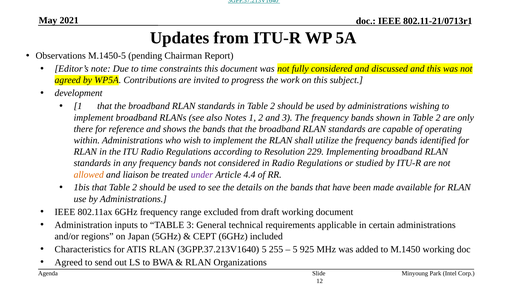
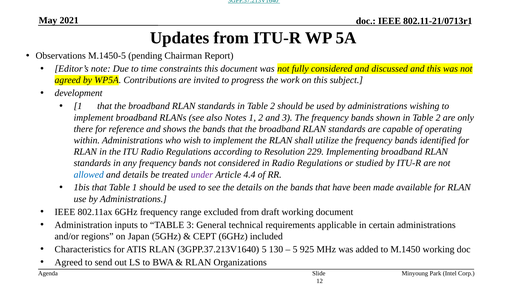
allowed colour: orange -> blue (89, 175)
and liaison: liaison -> details (135, 175)
that Table 2: 2 -> 1 (135, 188)
255: 255 -> 130 (276, 250)
